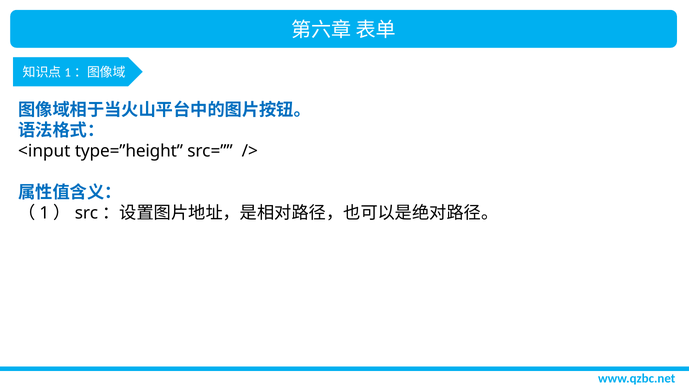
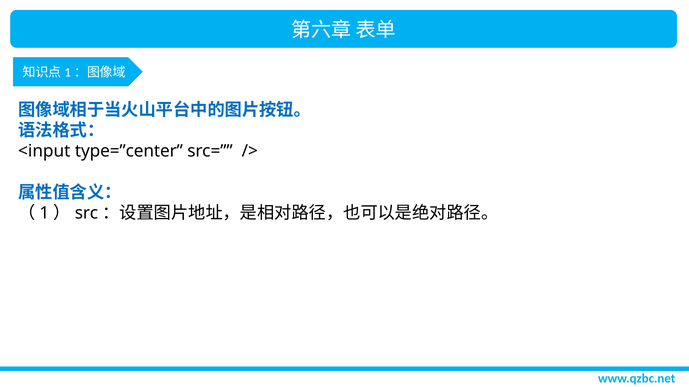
type=”height: type=”height -> type=”center (129, 151)
